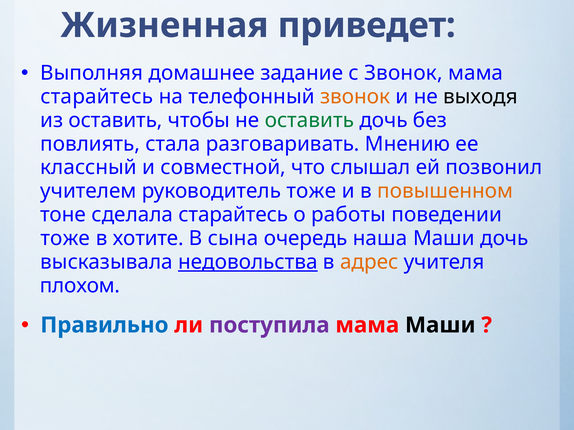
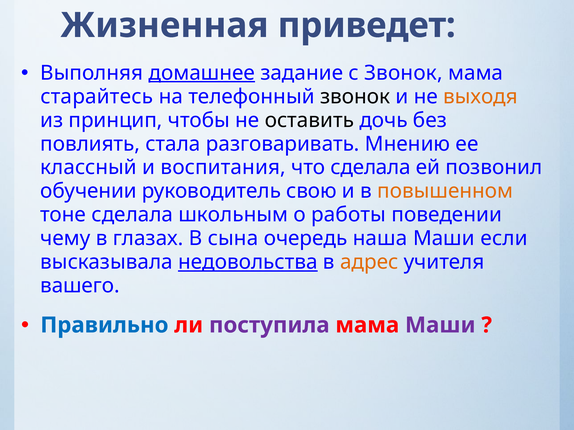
домашнее underline: none -> present (202, 73)
звонок colour: orange -> black (355, 97)
выходя colour: black -> orange (481, 97)
из оставить: оставить -> принцип (116, 120)
оставить colour: green -> black (309, 120)
совместной: совместной -> воспитания (223, 168)
что слышал: слышал -> сделала (371, 168)
учителем: учителем -> обучении (88, 191)
руководитель тоже: тоже -> свою (311, 191)
сделала старайтесь: старайтесь -> школьным (233, 215)
тоже: тоже -> чему (65, 239)
хотите: хотите -> глазах (148, 239)
Маши дочь: дочь -> если (504, 239)
плохом: плохом -> вашего (80, 286)
Маши colour: black -> purple (440, 326)
